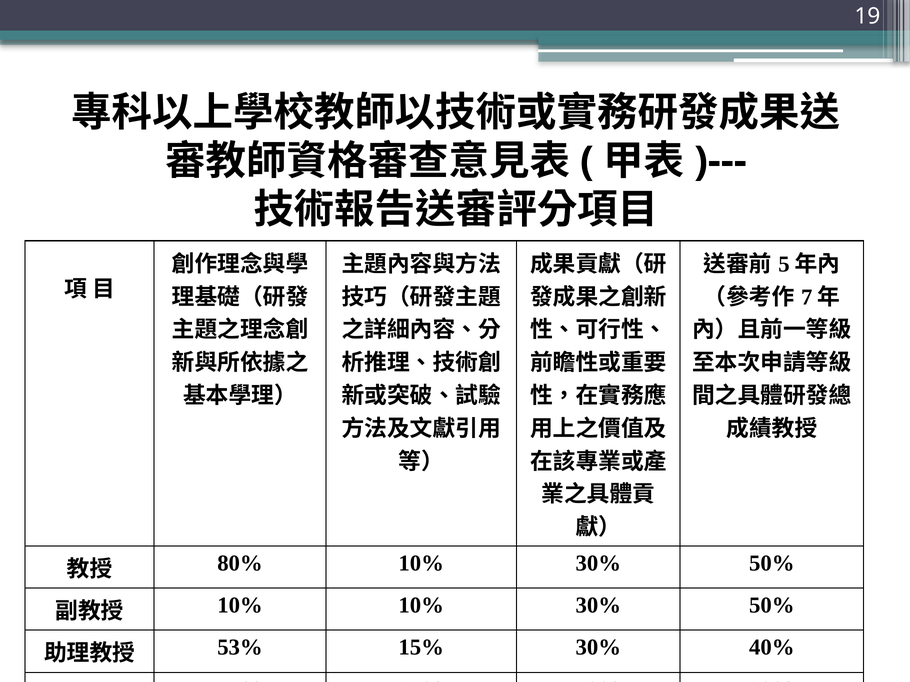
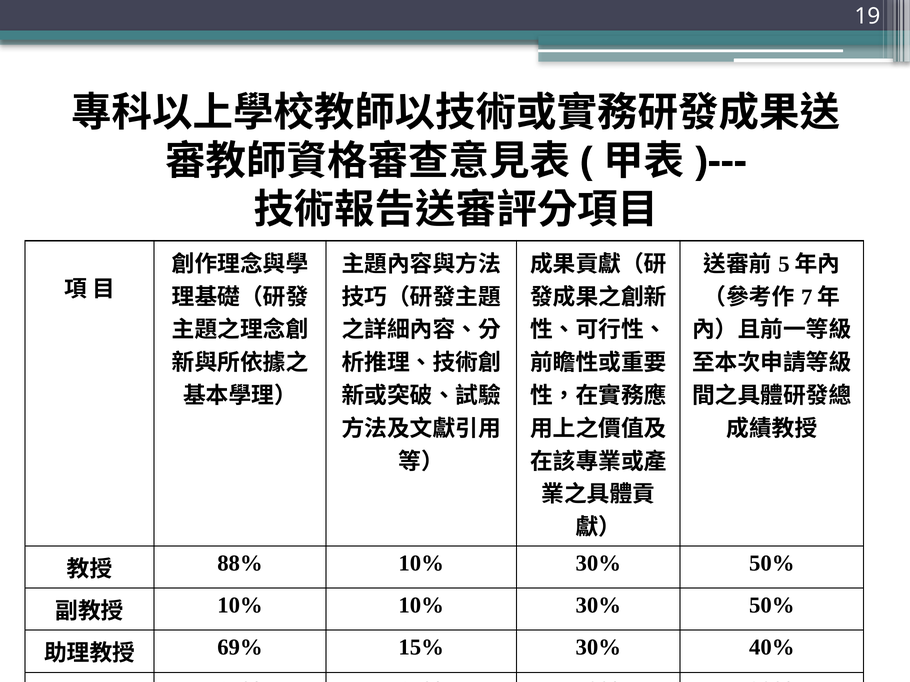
80%: 80% -> 88% (240, 564)
53%: 53% -> 69% (240, 648)
